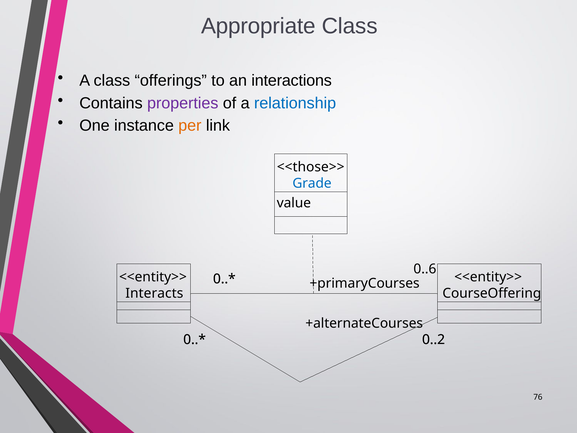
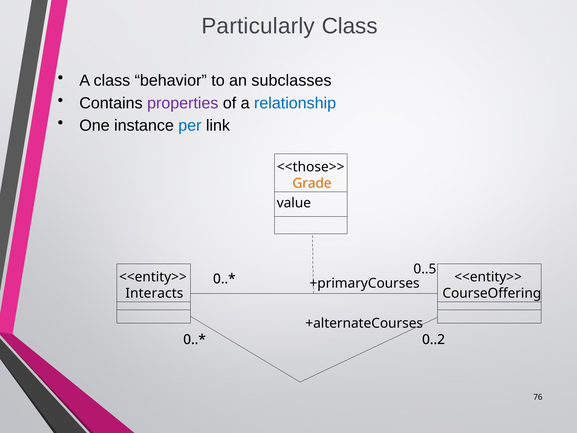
Appropriate: Appropriate -> Particularly (258, 26)
offerings: offerings -> behavior (171, 81)
interactions: interactions -> subclasses (292, 81)
per colour: orange -> blue (190, 125)
Grade colour: blue -> orange (312, 183)
0..6: 0..6 -> 0..5 (425, 269)
